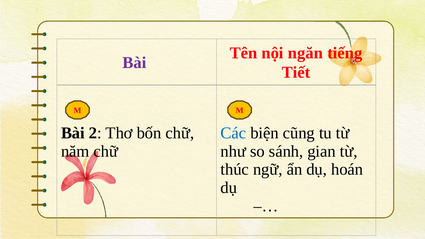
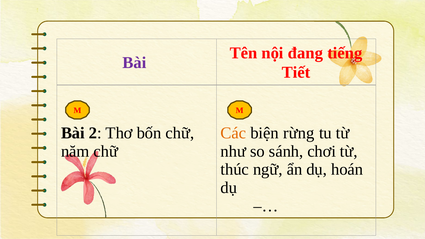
ngăn: ngăn -> đang (305, 53)
Các colour: blue -> orange (233, 133)
cũng: cũng -> rừng (299, 133)
gian: gian -> chơi (322, 151)
